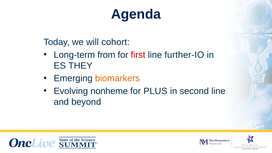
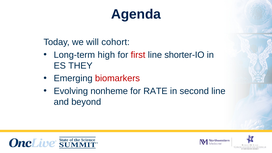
from: from -> high (106, 55)
further-IO: further-IO -> shorter-IO (184, 55)
biomarkers colour: orange -> red (117, 78)
PLUS: PLUS -> RATE (155, 91)
